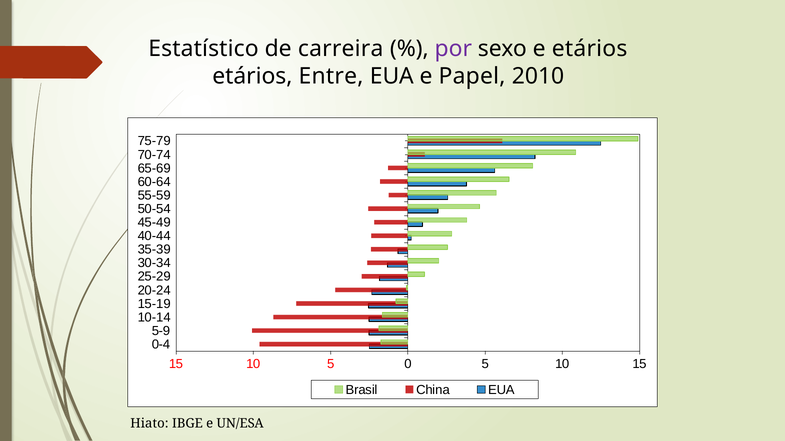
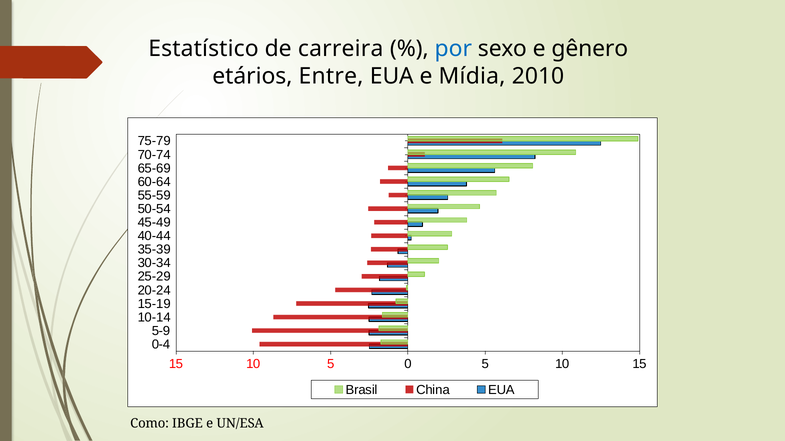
por colour: purple -> blue (453, 49)
e etários: etários -> gênero (590, 49)
Papel: Papel -> Mídia (472, 76)
Hiato: Hiato -> Como (150, 424)
